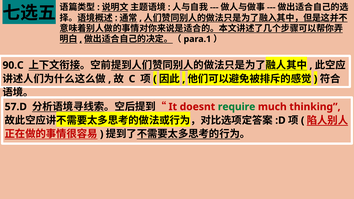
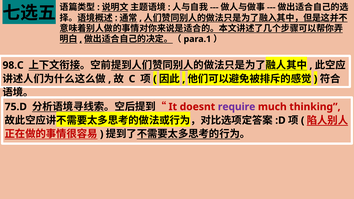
90.C: 90.C -> 98.C (13, 65)
57.D: 57.D -> 75.D (16, 107)
require colour: green -> purple (237, 107)
